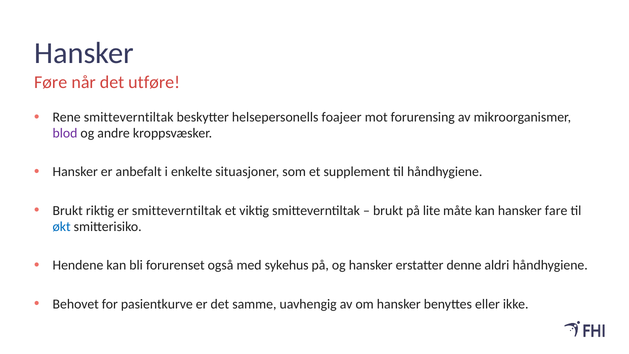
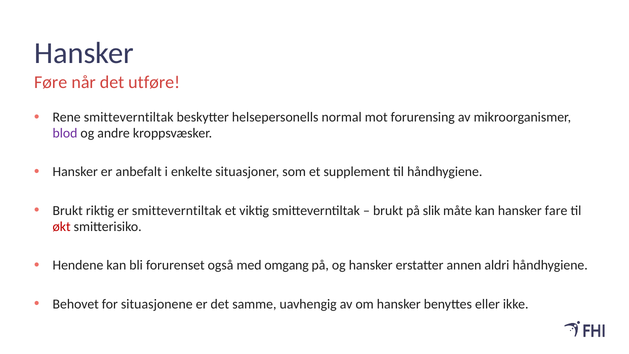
foajeer: foajeer -> normal (342, 117)
lite: lite -> slik (432, 211)
økt colour: blue -> red (62, 226)
sykehus: sykehus -> omgang (287, 265)
denne: denne -> annen (464, 265)
pasientkurve: pasientkurve -> situasjonene (157, 304)
